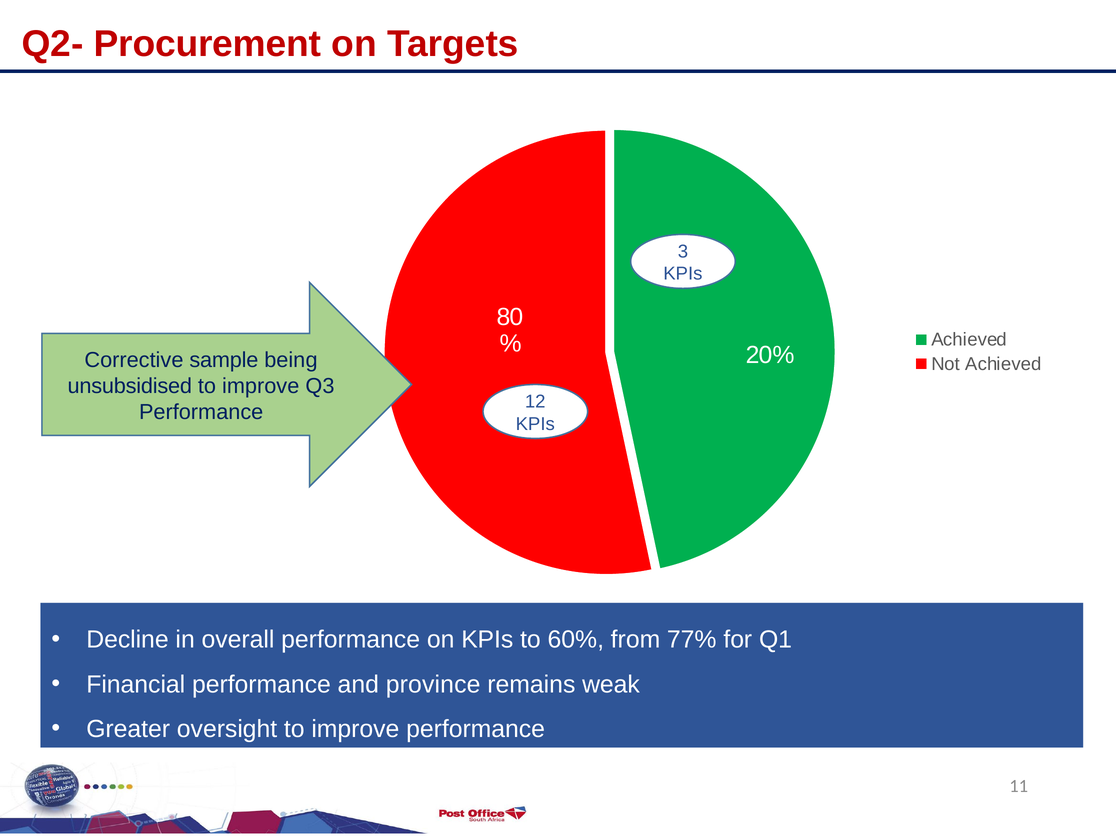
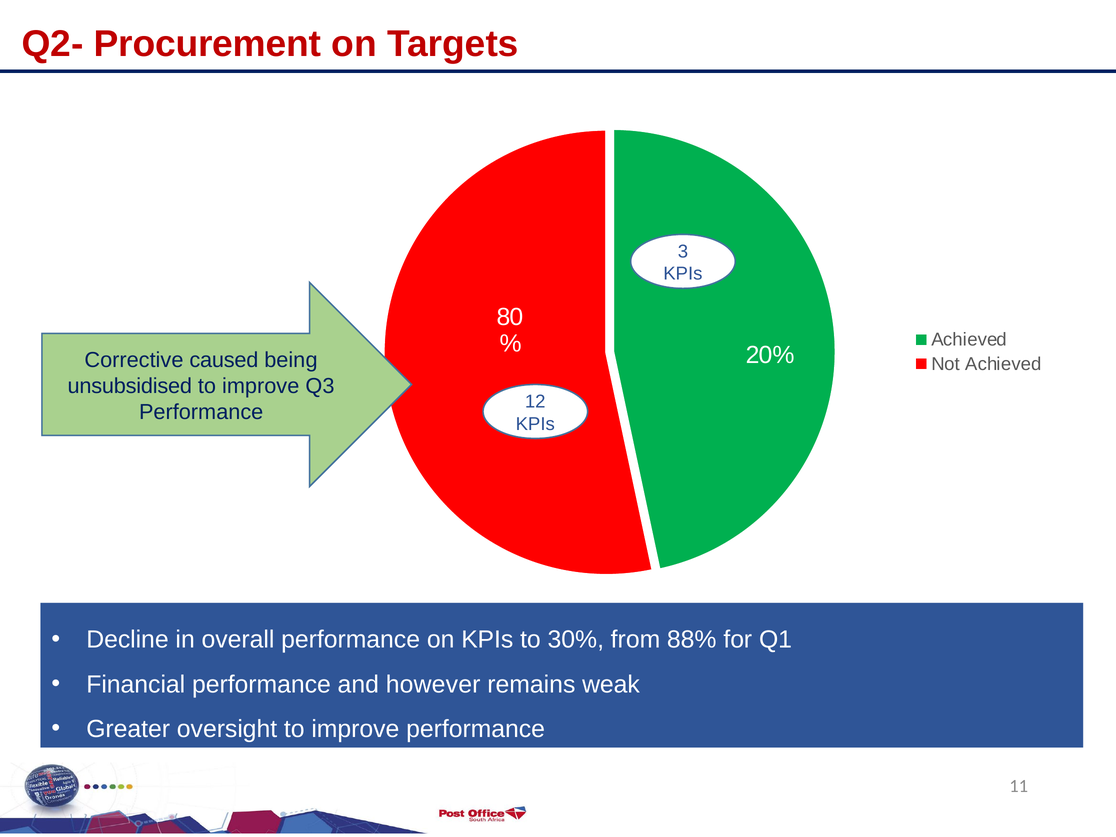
sample: sample -> caused (224, 360)
60%: 60% -> 30% (576, 640)
77%: 77% -> 88% (692, 640)
province: province -> however (433, 684)
